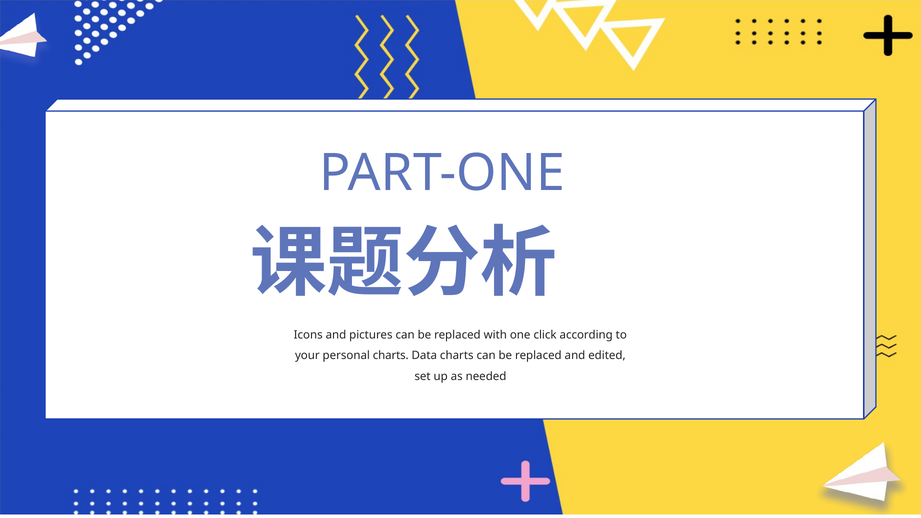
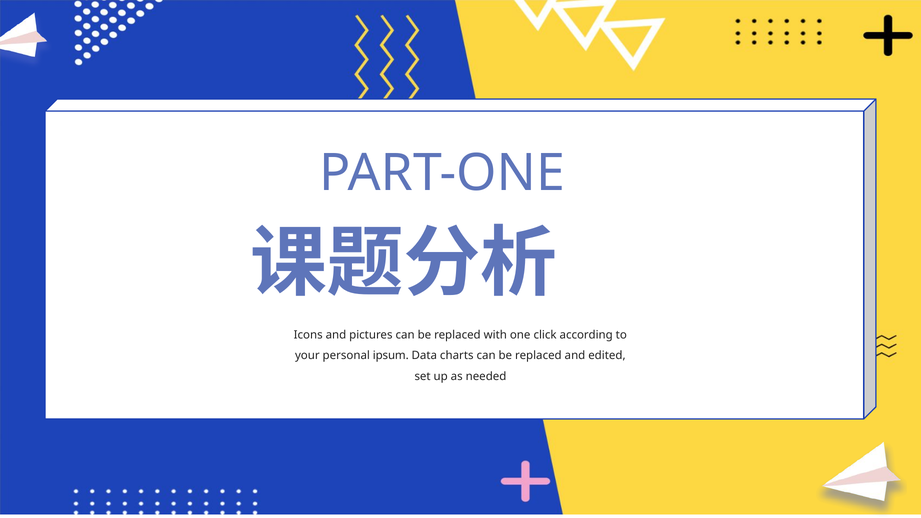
personal charts: charts -> ipsum (391, 356)
